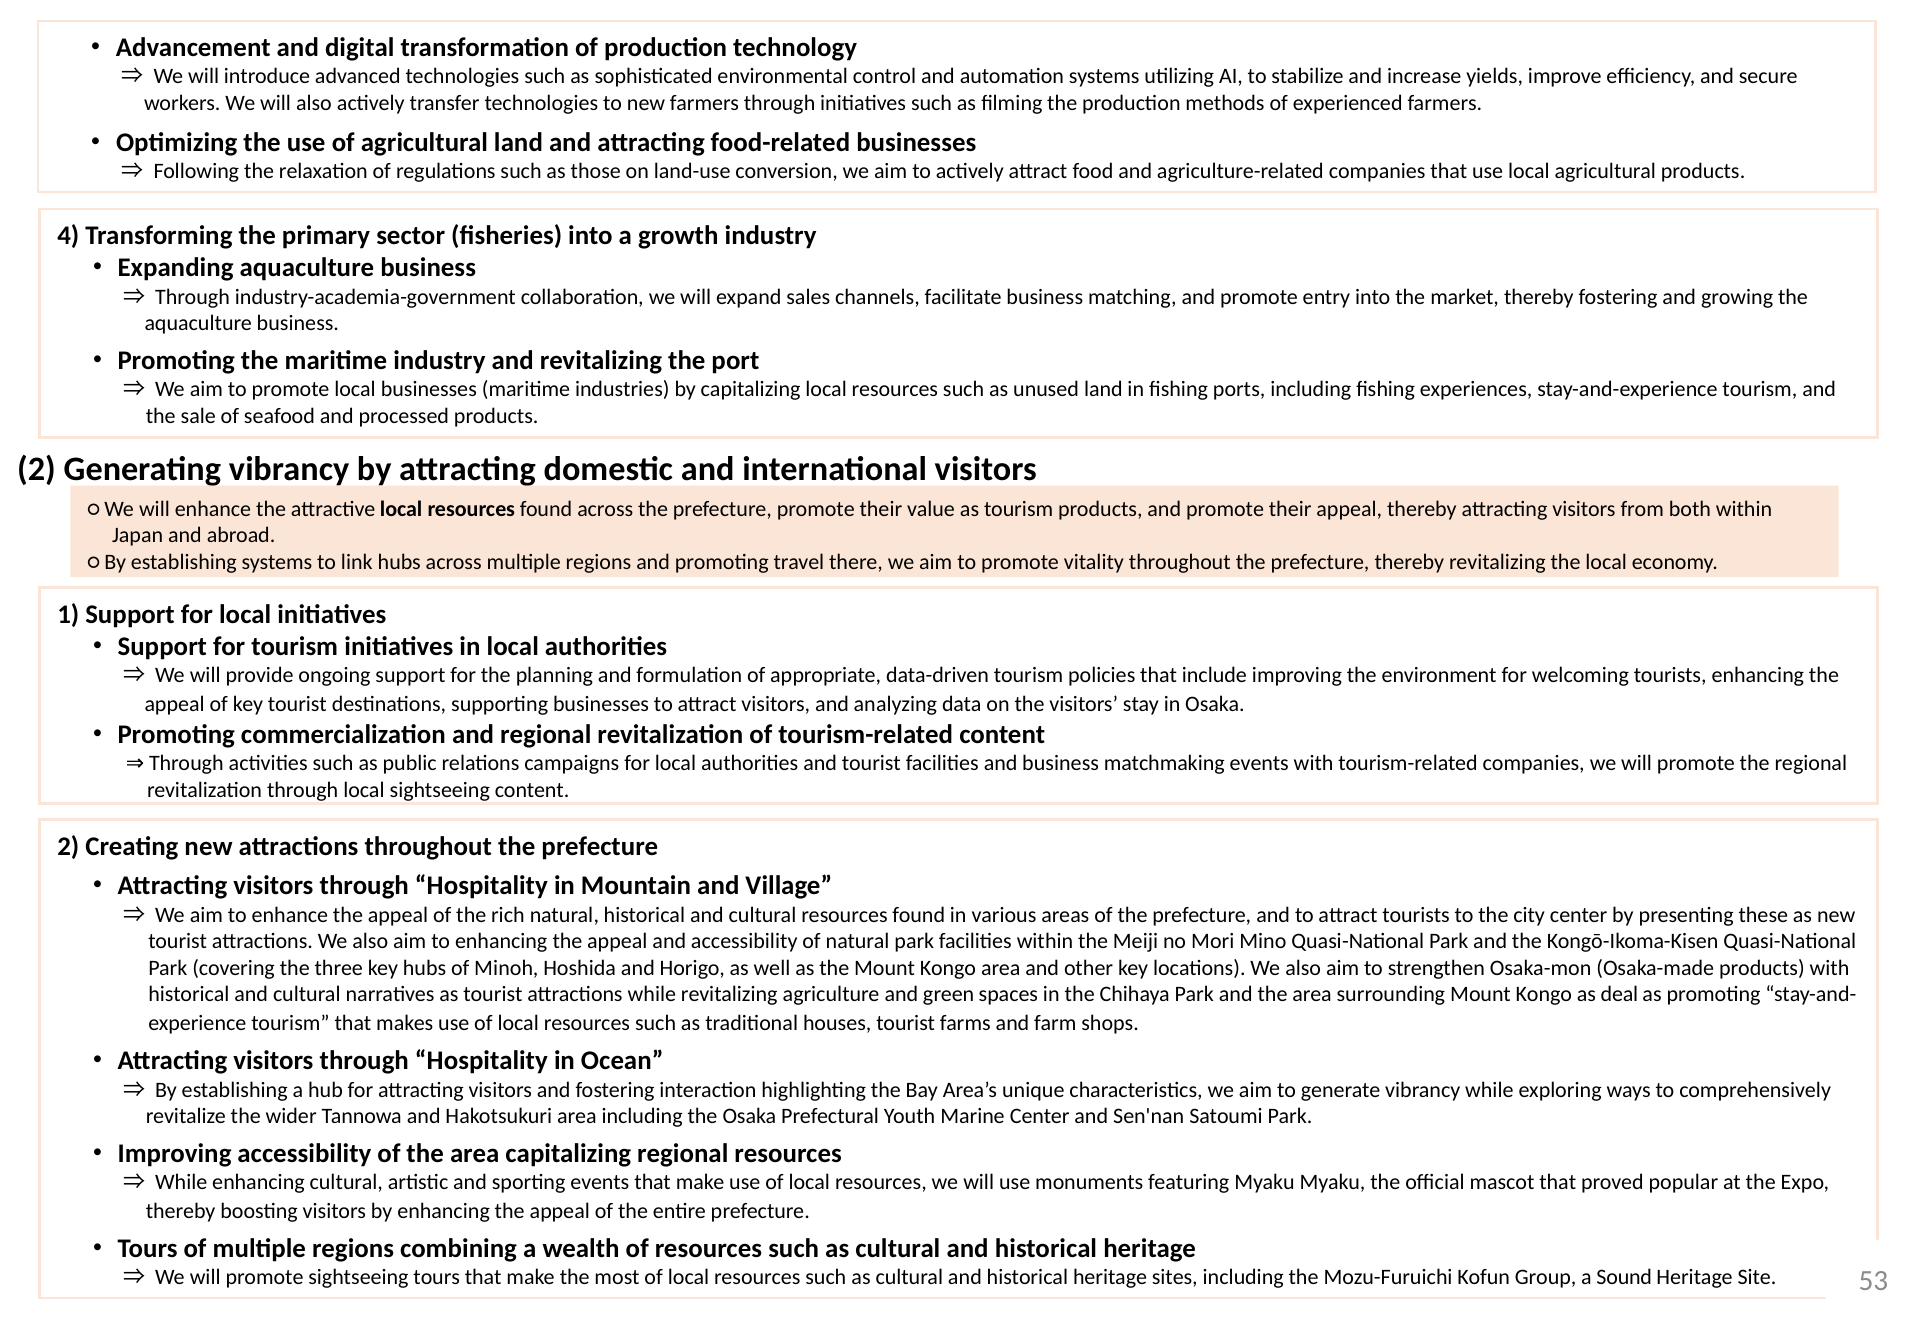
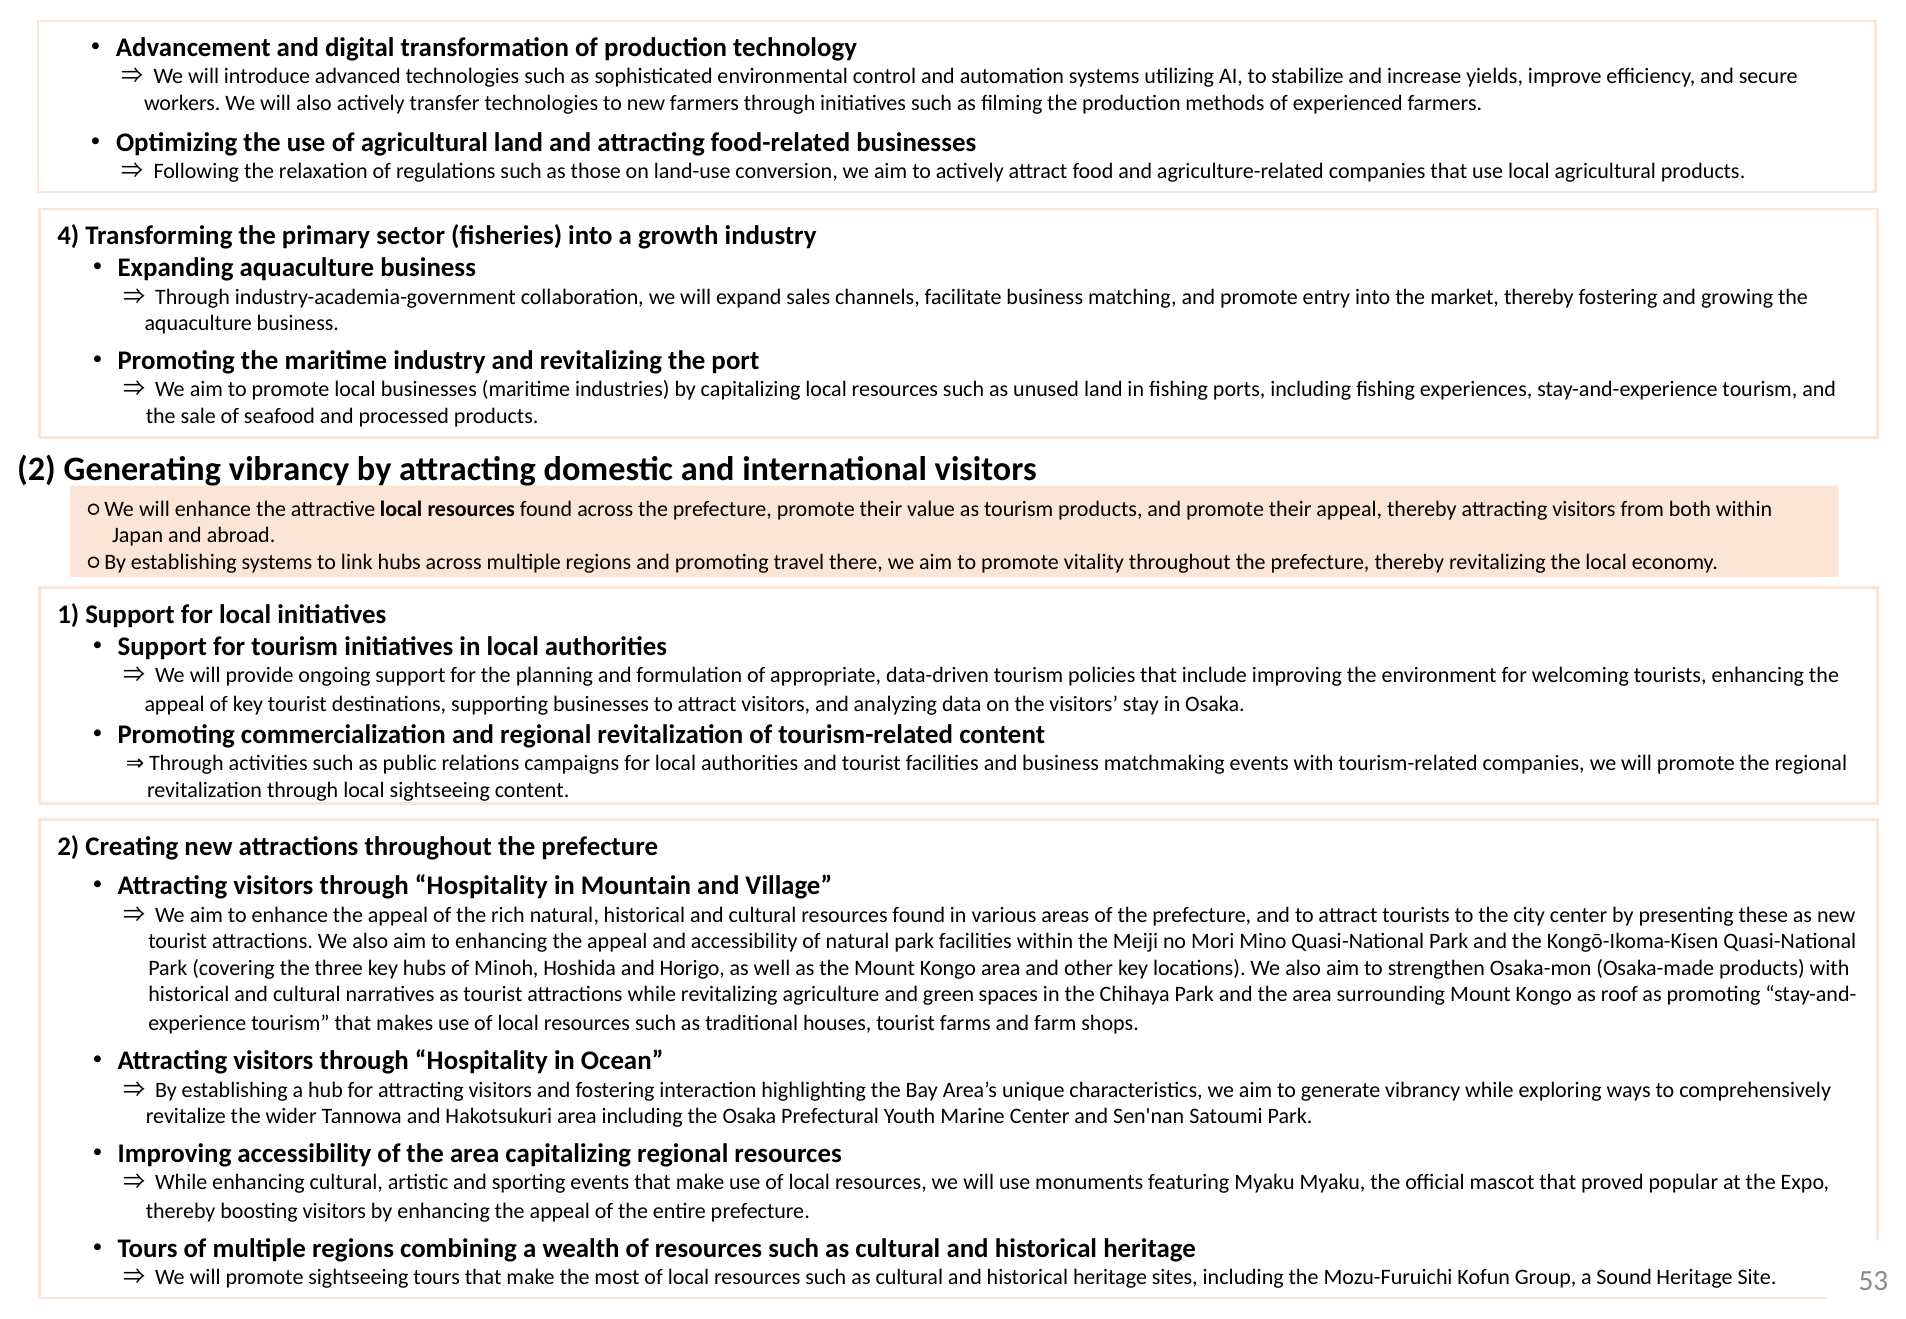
deal: deal -> roof (1619, 995)
